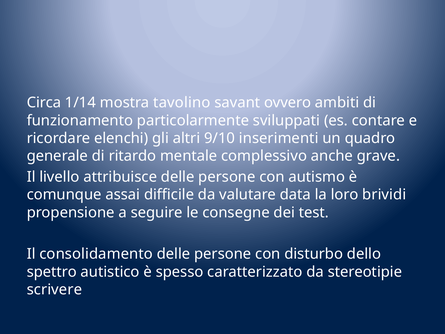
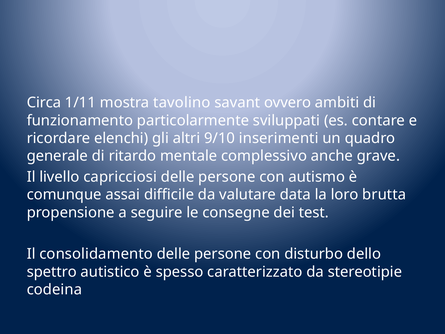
1/14: 1/14 -> 1/11 (80, 103)
attribuisce: attribuisce -> capricciosi (120, 177)
brividi: brividi -> brutta (384, 195)
scrivere: scrivere -> codeina (54, 289)
